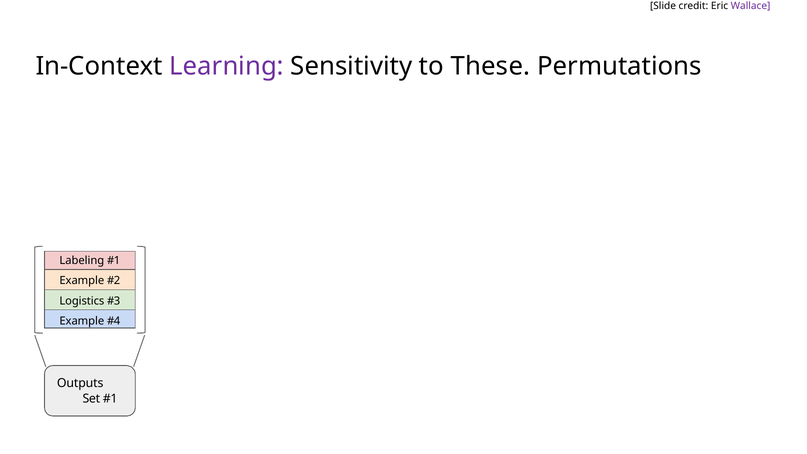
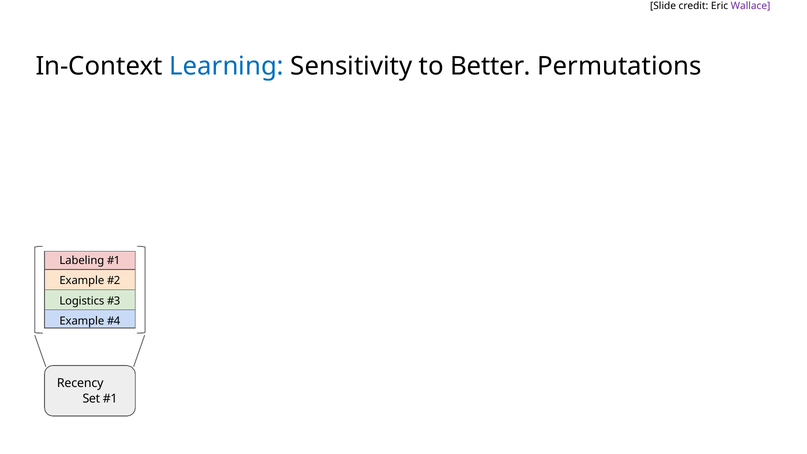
Learning colour: purple -> blue (227, 66)
These: These -> Better (491, 66)
Outputs: Outputs -> Recency (80, 383)
